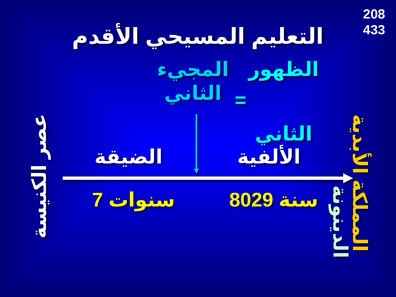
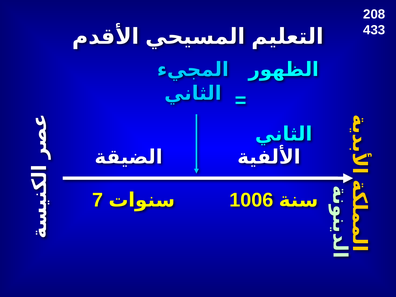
8029: 8029 -> 1006 (251, 200)
